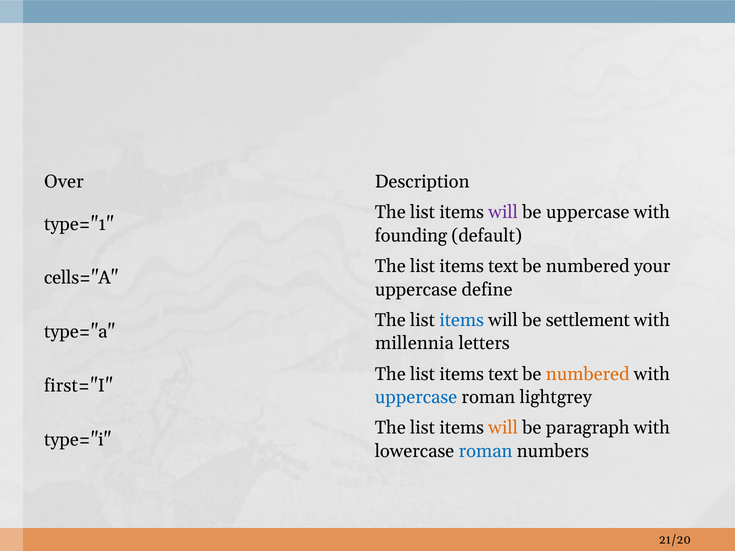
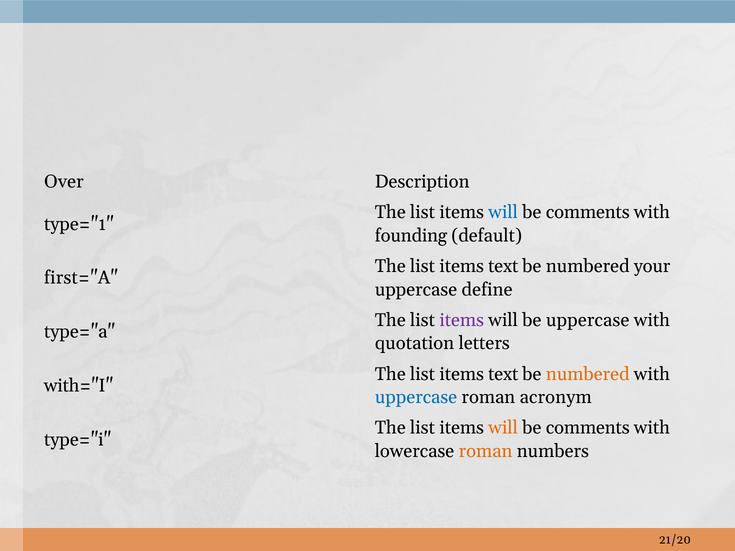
will colour: purple -> blue (503, 212)
uppercase: uppercase -> comments (588, 212)
cells="A: cells="A -> first="A (81, 278)
items colour: blue -> purple (462, 320)
be settlement: settlement -> uppercase (588, 320)
millennia: millennia -> quotation (414, 344)
first="I: first="I -> with="I (79, 386)
lightgrey: lightgrey -> acronym (556, 397)
paragraph: paragraph -> comments (588, 428)
roman colour: blue -> orange (486, 451)
